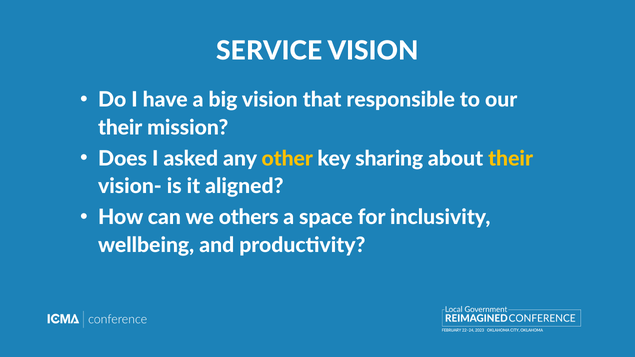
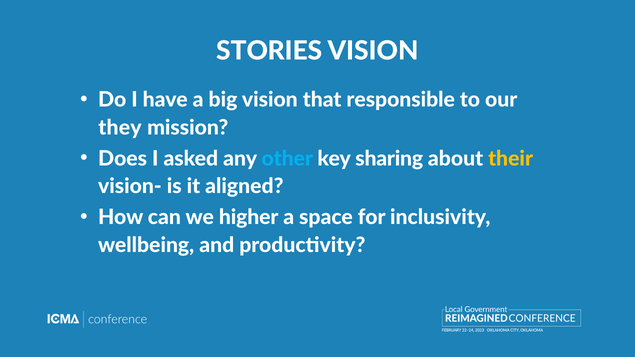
SERVICE: SERVICE -> STORIES (269, 51)
their: their -> they (120, 128)
other colour: yellow -> light blue (287, 159)
others: others -> higher (249, 218)
